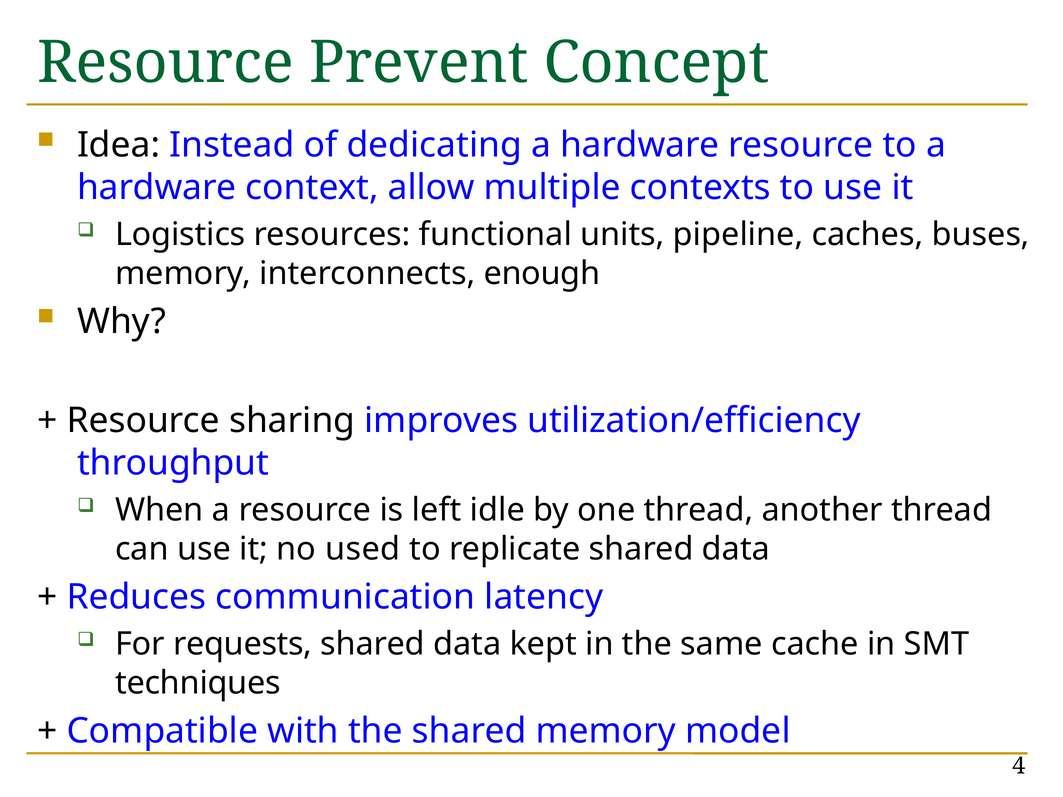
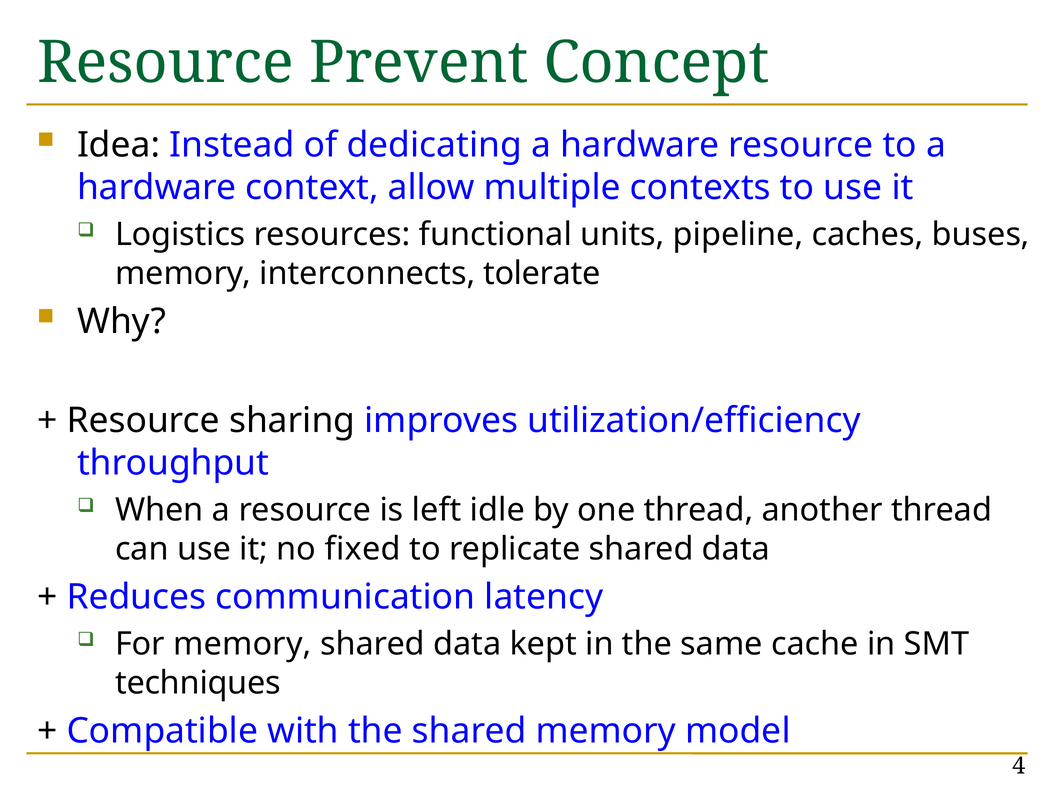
enough: enough -> tolerate (542, 273)
used: used -> fixed (363, 549)
For requests: requests -> memory (242, 644)
